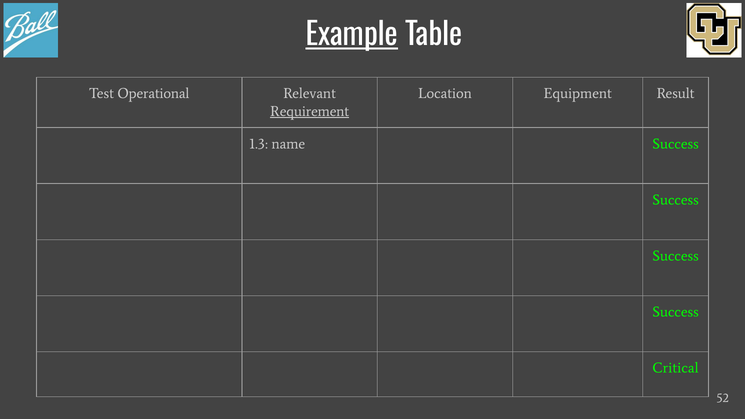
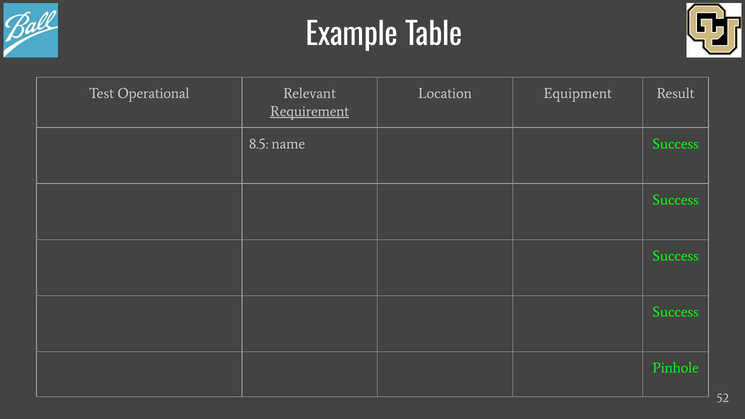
Example underline: present -> none (352, 35)
1.3: 1.3 -> 8.5 (259, 144)
Critical: Critical -> Pinhole (676, 368)
